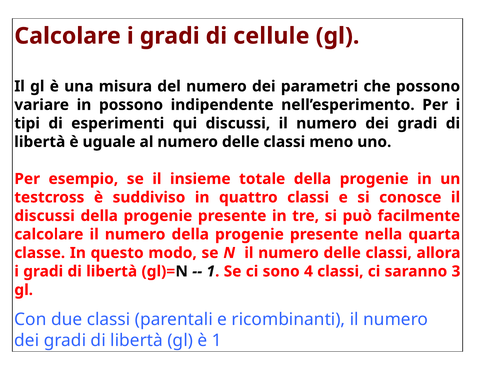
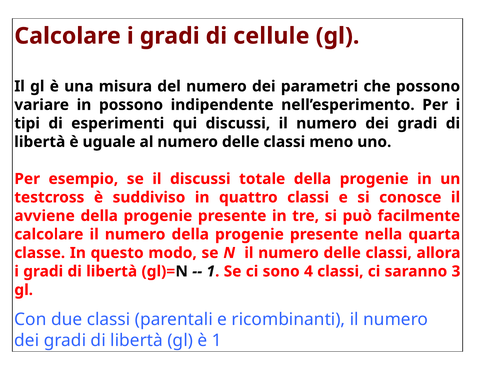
il insieme: insieme -> discussi (200, 179)
discussi: discussi -> avviene (45, 216)
